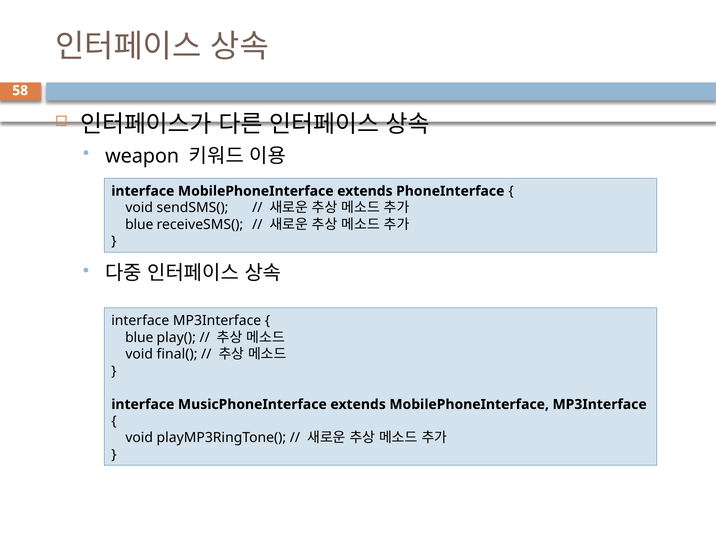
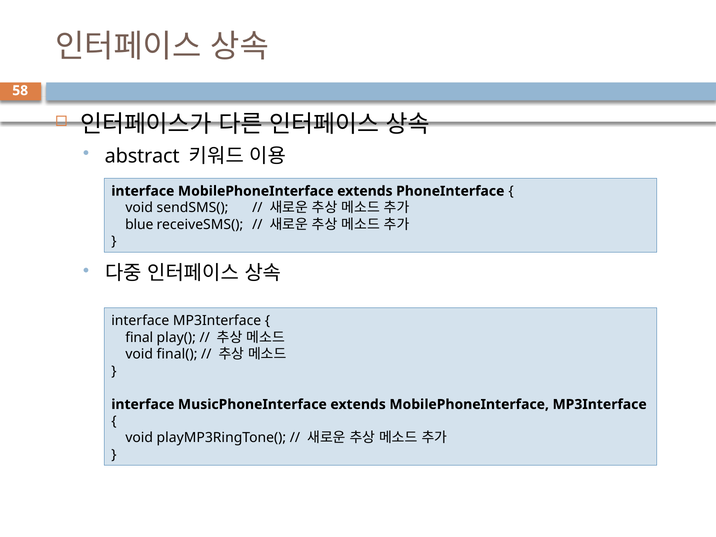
weapon: weapon -> abstract (142, 156)
blue: blue -> final (139, 338)
